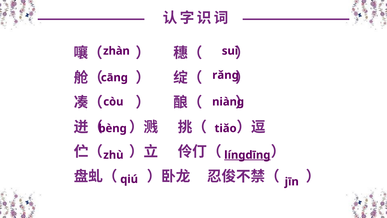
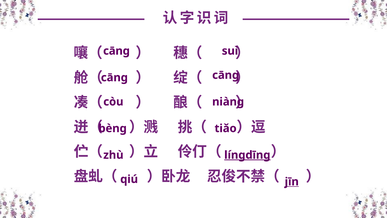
zhàn: zhàn -> cāng (116, 51)
cāng rǎng: rǎng -> cāng (226, 75)
jīn underline: none -> present (292, 181)
